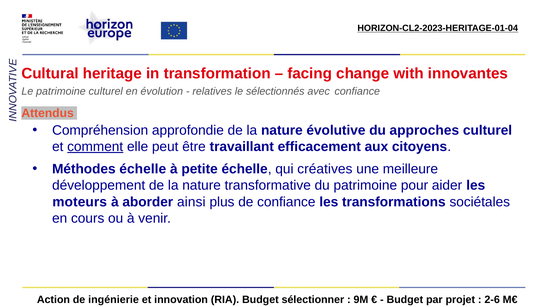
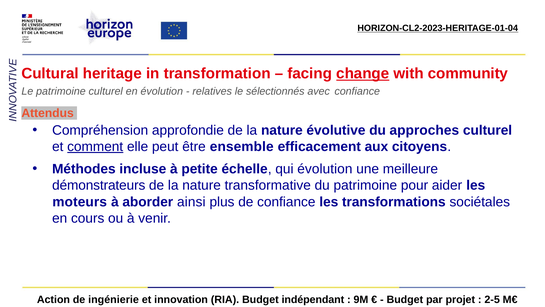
change underline: none -> present (363, 73)
innovantes: innovantes -> community (468, 73)
travaillant: travaillant -> ensemble (242, 146)
Méthodes échelle: échelle -> incluse (143, 169)
qui créatives: créatives -> évolution (325, 169)
développement: développement -> démonstrateurs (99, 185)
sélectionner: sélectionner -> indépendant (313, 299)
2-6: 2-6 -> 2-5 (492, 299)
